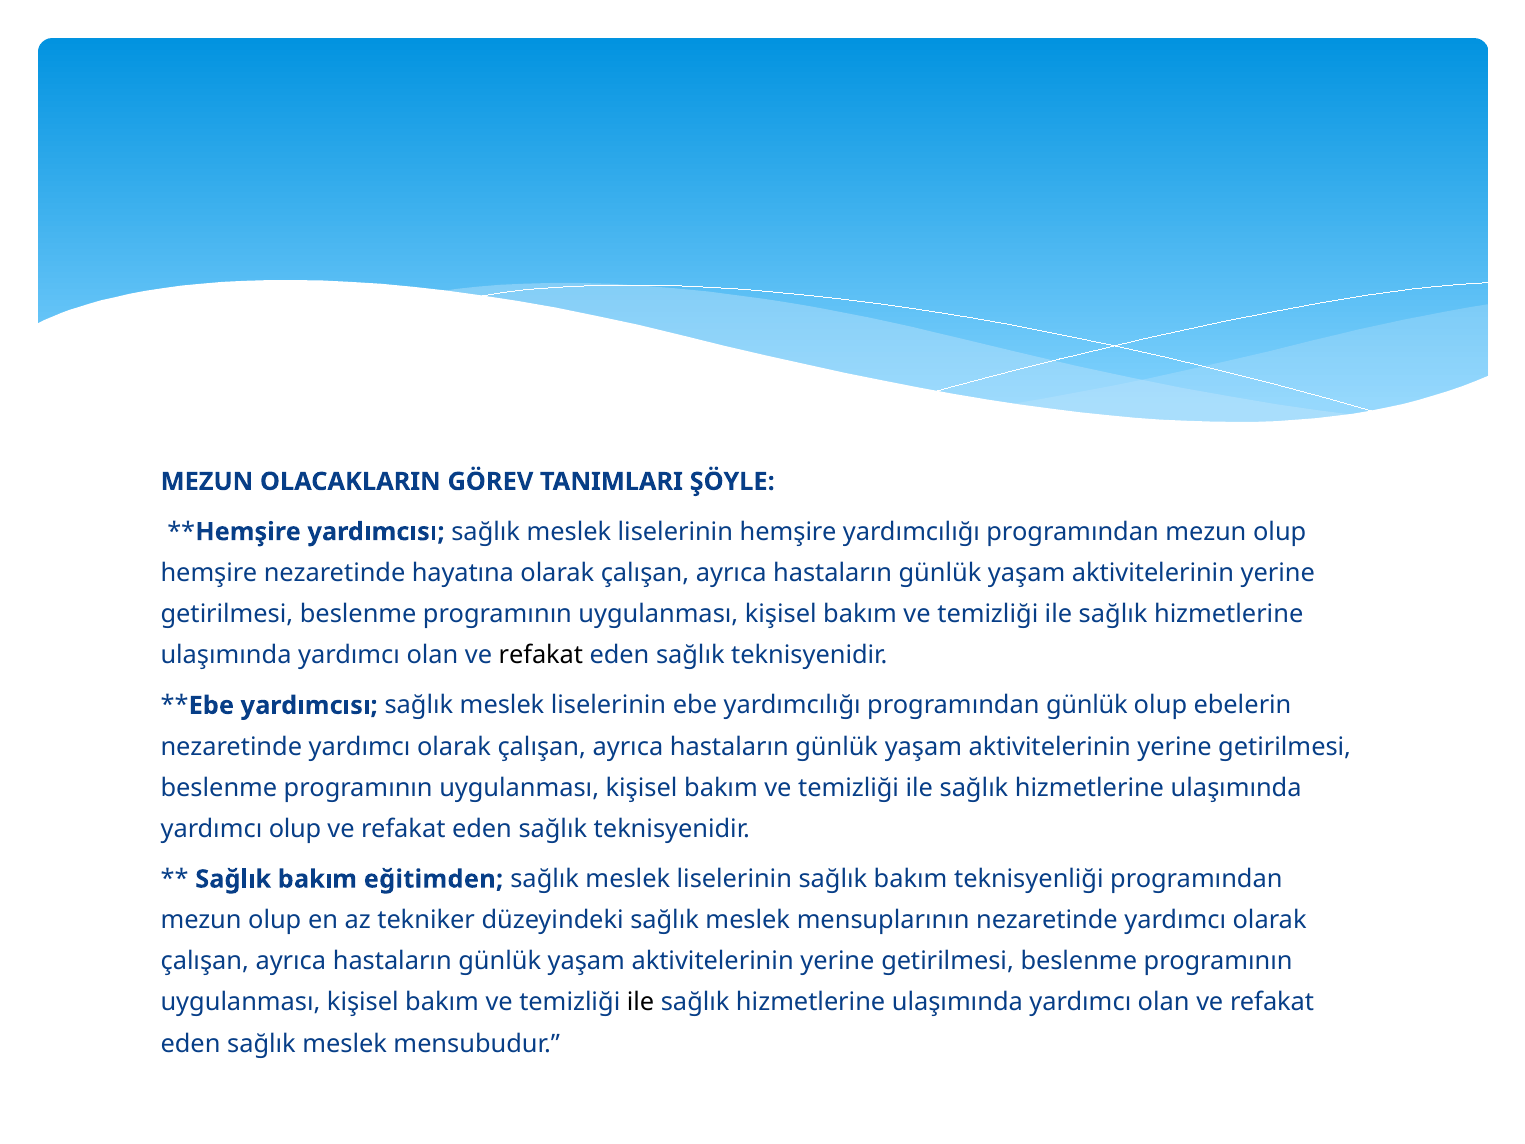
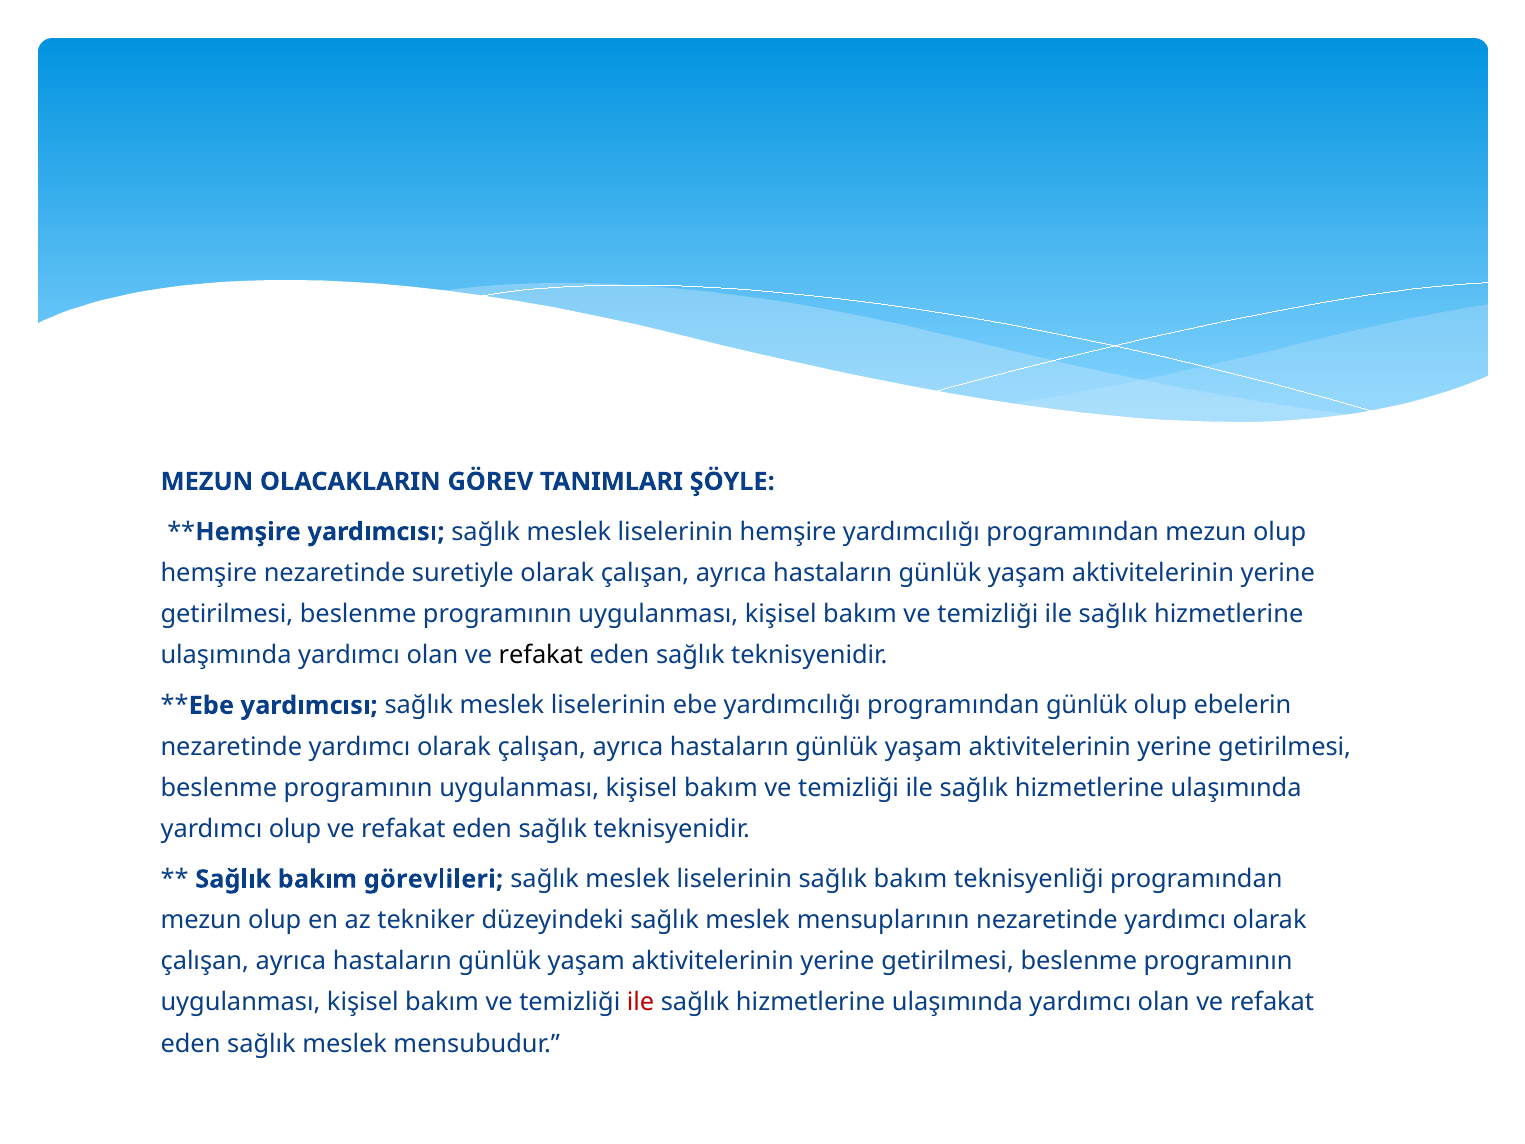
hayatına: hayatına -> suretiyle (463, 573)
eğitimden: eğitimden -> görevlileri (433, 879)
ile colour: black -> red (641, 1002)
